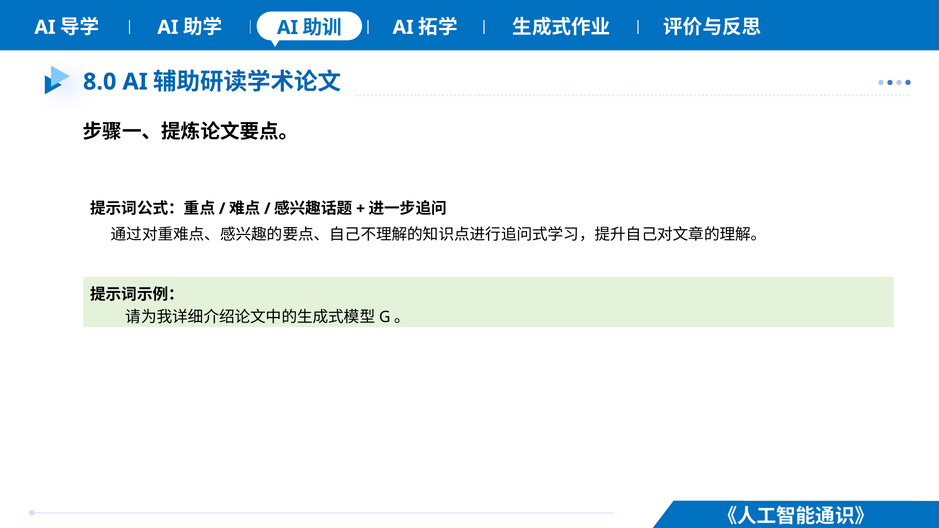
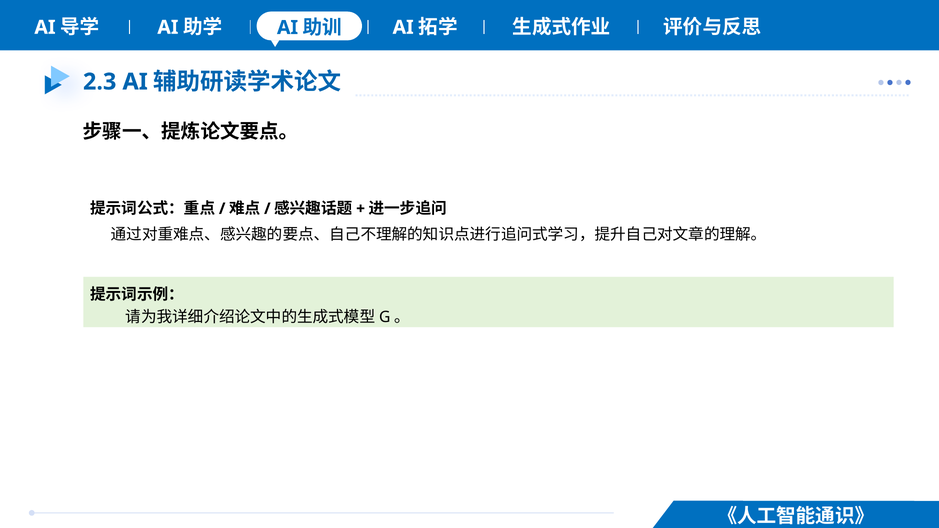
8.0: 8.0 -> 2.3 (100, 82)
